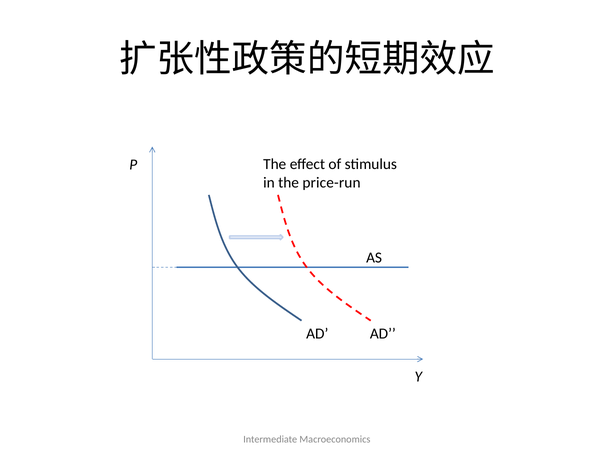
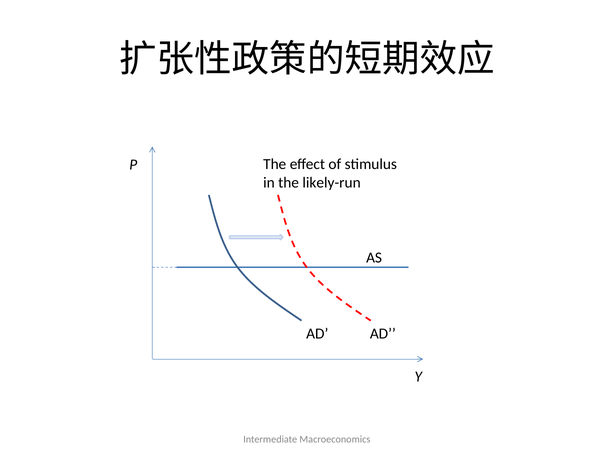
price-run: price-run -> likely-run (332, 183)
